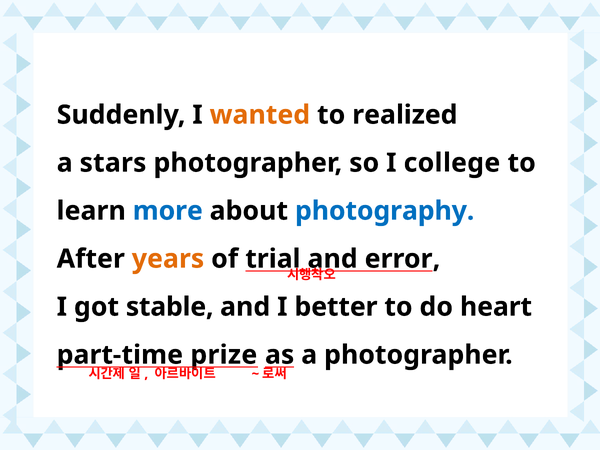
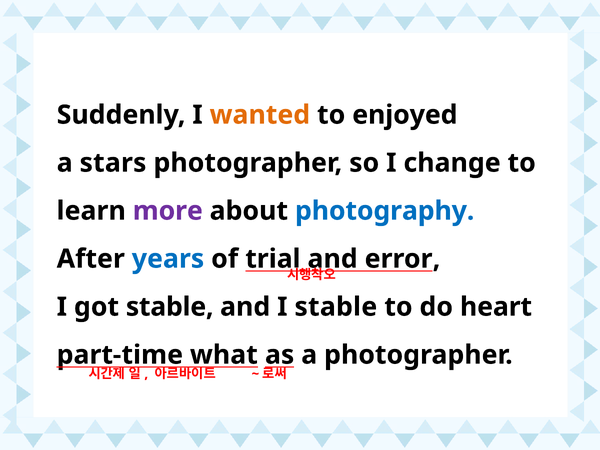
realized: realized -> enjoyed (405, 115)
college: college -> change (452, 163)
more colour: blue -> purple (168, 211)
years colour: orange -> blue (168, 259)
I better: better -> stable (336, 307)
prize: prize -> what (224, 355)
